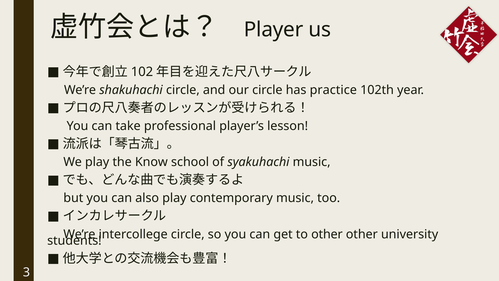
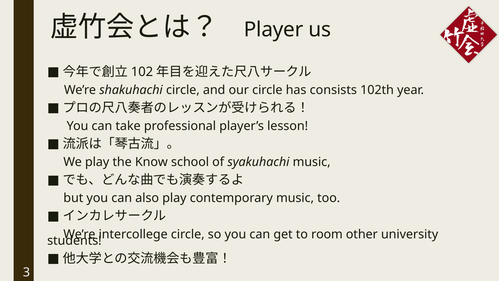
practice: practice -> consists (333, 90)
to other: other -> room (327, 234)
